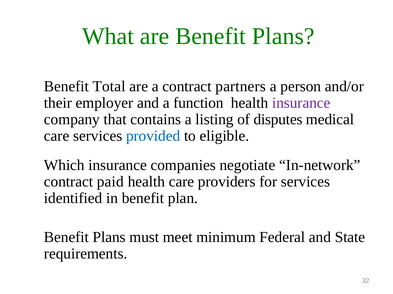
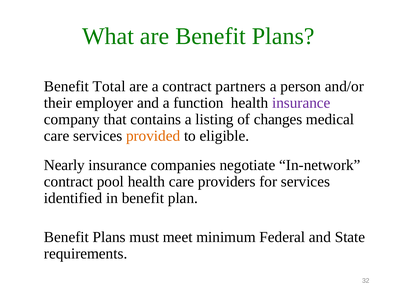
disputes: disputes -> changes (278, 120)
provided colour: blue -> orange (153, 136)
Which: Which -> Nearly (64, 166)
paid: paid -> pool (110, 182)
